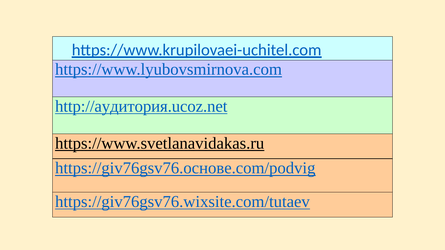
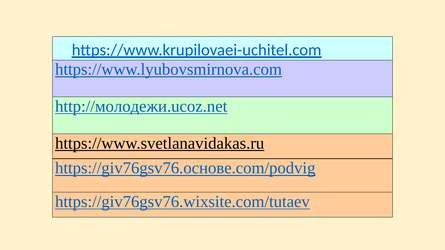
http://аудитория.ucoz.net: http://аудитория.ucoz.net -> http://молодежи.ucoz.net (141, 106)
